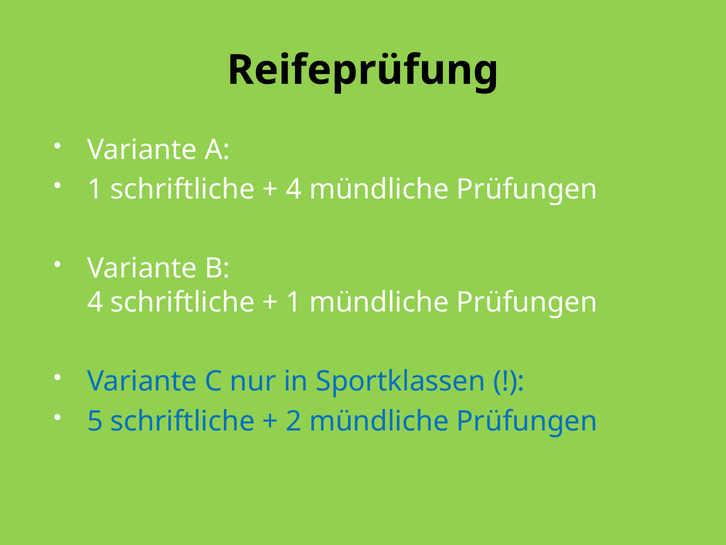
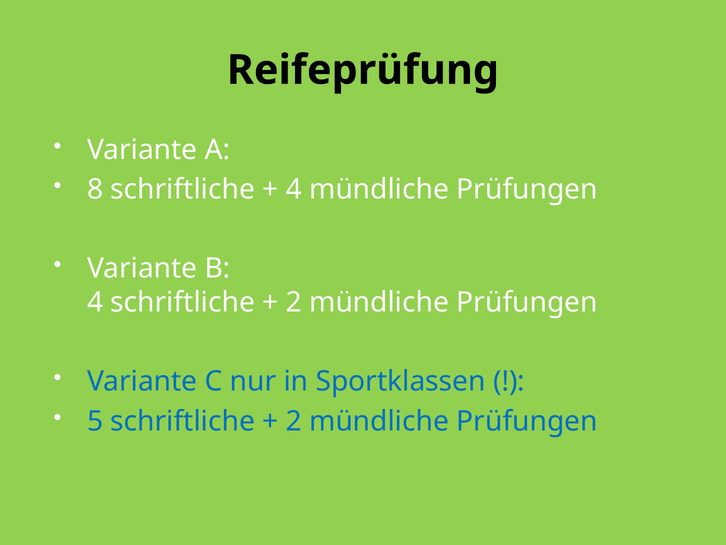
1: 1 -> 8 (95, 189)
1: 1 -> 2 (294, 302)
